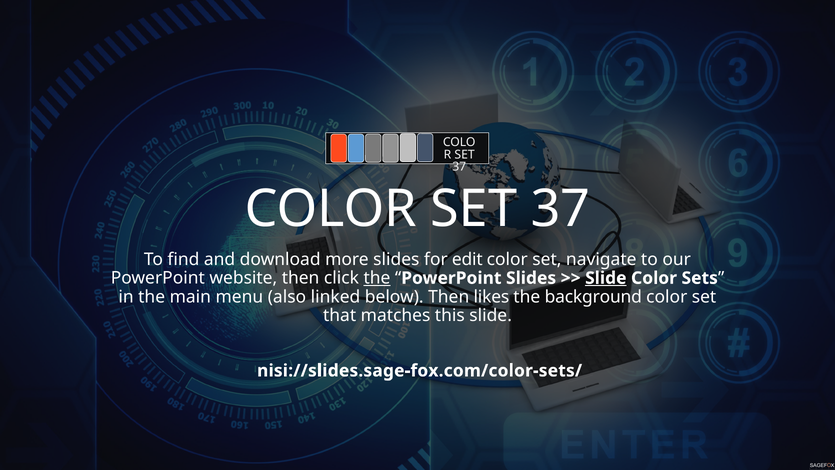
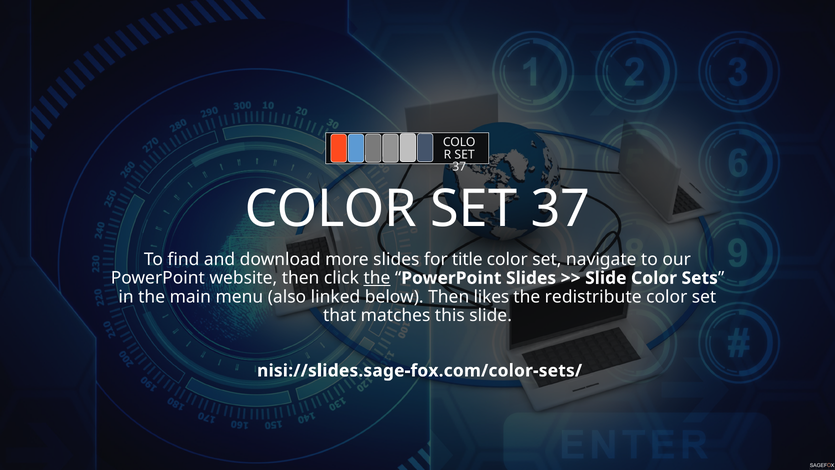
edit: edit -> title (467, 259)
Slide underline: present -> none (606, 278)
background: background -> redistribute (593, 297)
